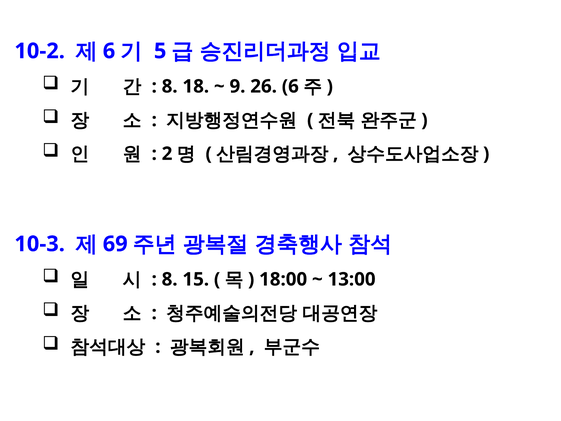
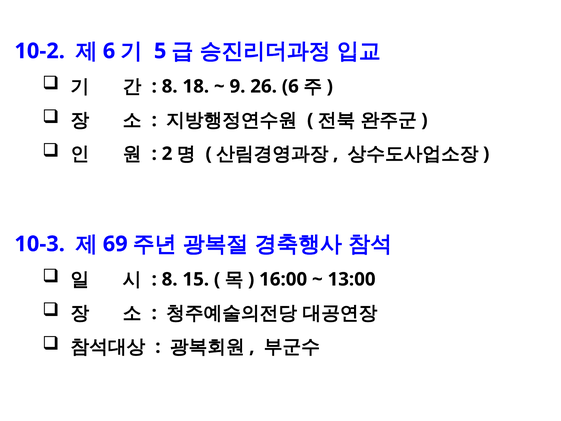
18:00: 18:00 -> 16:00 (283, 279)
